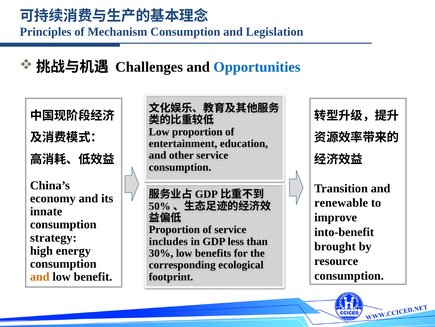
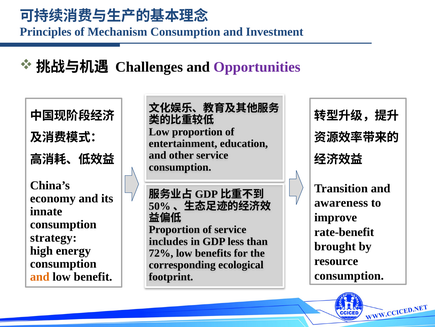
Legislation: Legislation -> Investment (275, 32)
Opportunities colour: blue -> purple (257, 67)
renewable: renewable -> awareness (341, 203)
into-benefit: into-benefit -> rate-benefit (344, 232)
30%: 30% -> 72% (161, 253)
